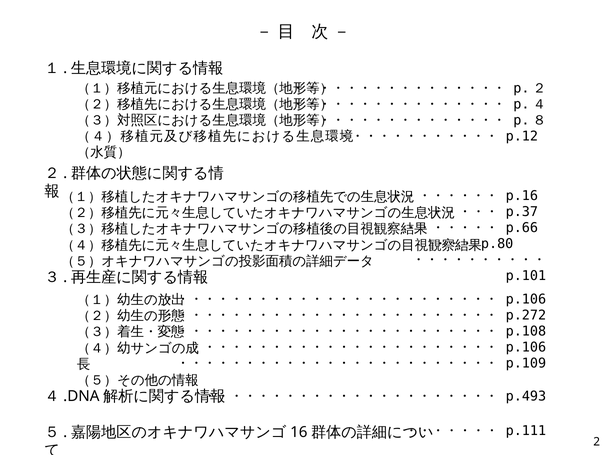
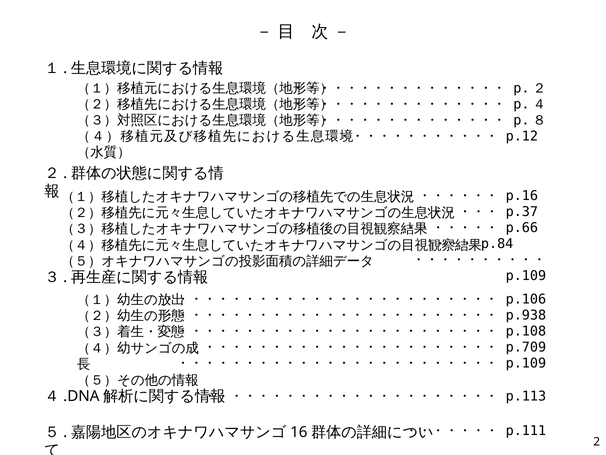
p.80: p.80 -> p.84 (497, 244)
p.101: p.101 -> p.109 (526, 276)
p.272: p.272 -> p.938 (526, 315)
p.106: p.106 -> p.709 (526, 347)
p.493: p.493 -> p.113 (526, 396)
